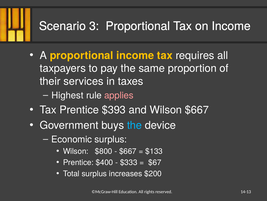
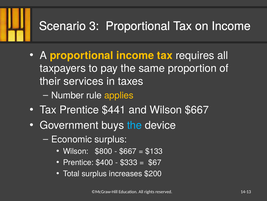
Highest: Highest -> Number (68, 95)
applies colour: pink -> yellow (119, 95)
$393: $393 -> $441 (114, 110)
